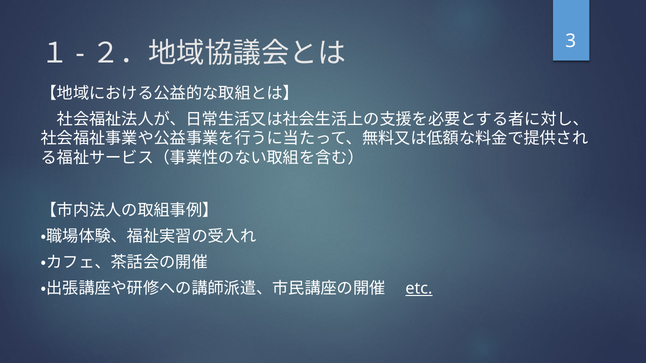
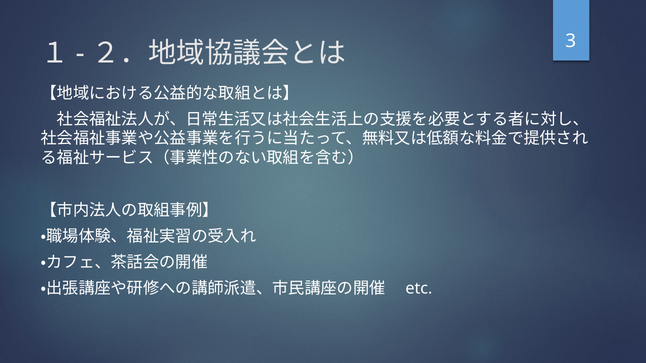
etc underline: present -> none (419, 289)
